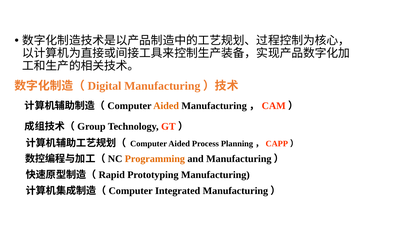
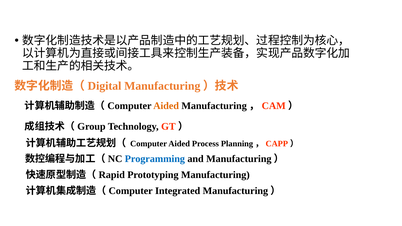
Programming colour: orange -> blue (155, 159)
